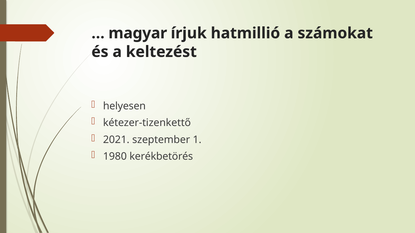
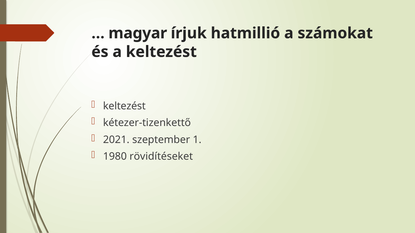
helyesen: helyesen -> keltezést (124, 106)
kerékbetörés: kerékbetörés -> rövidítéseket (161, 157)
